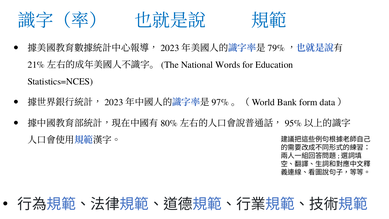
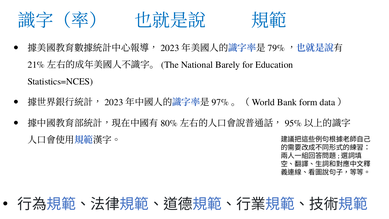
Words: Words -> Barely (228, 65)
